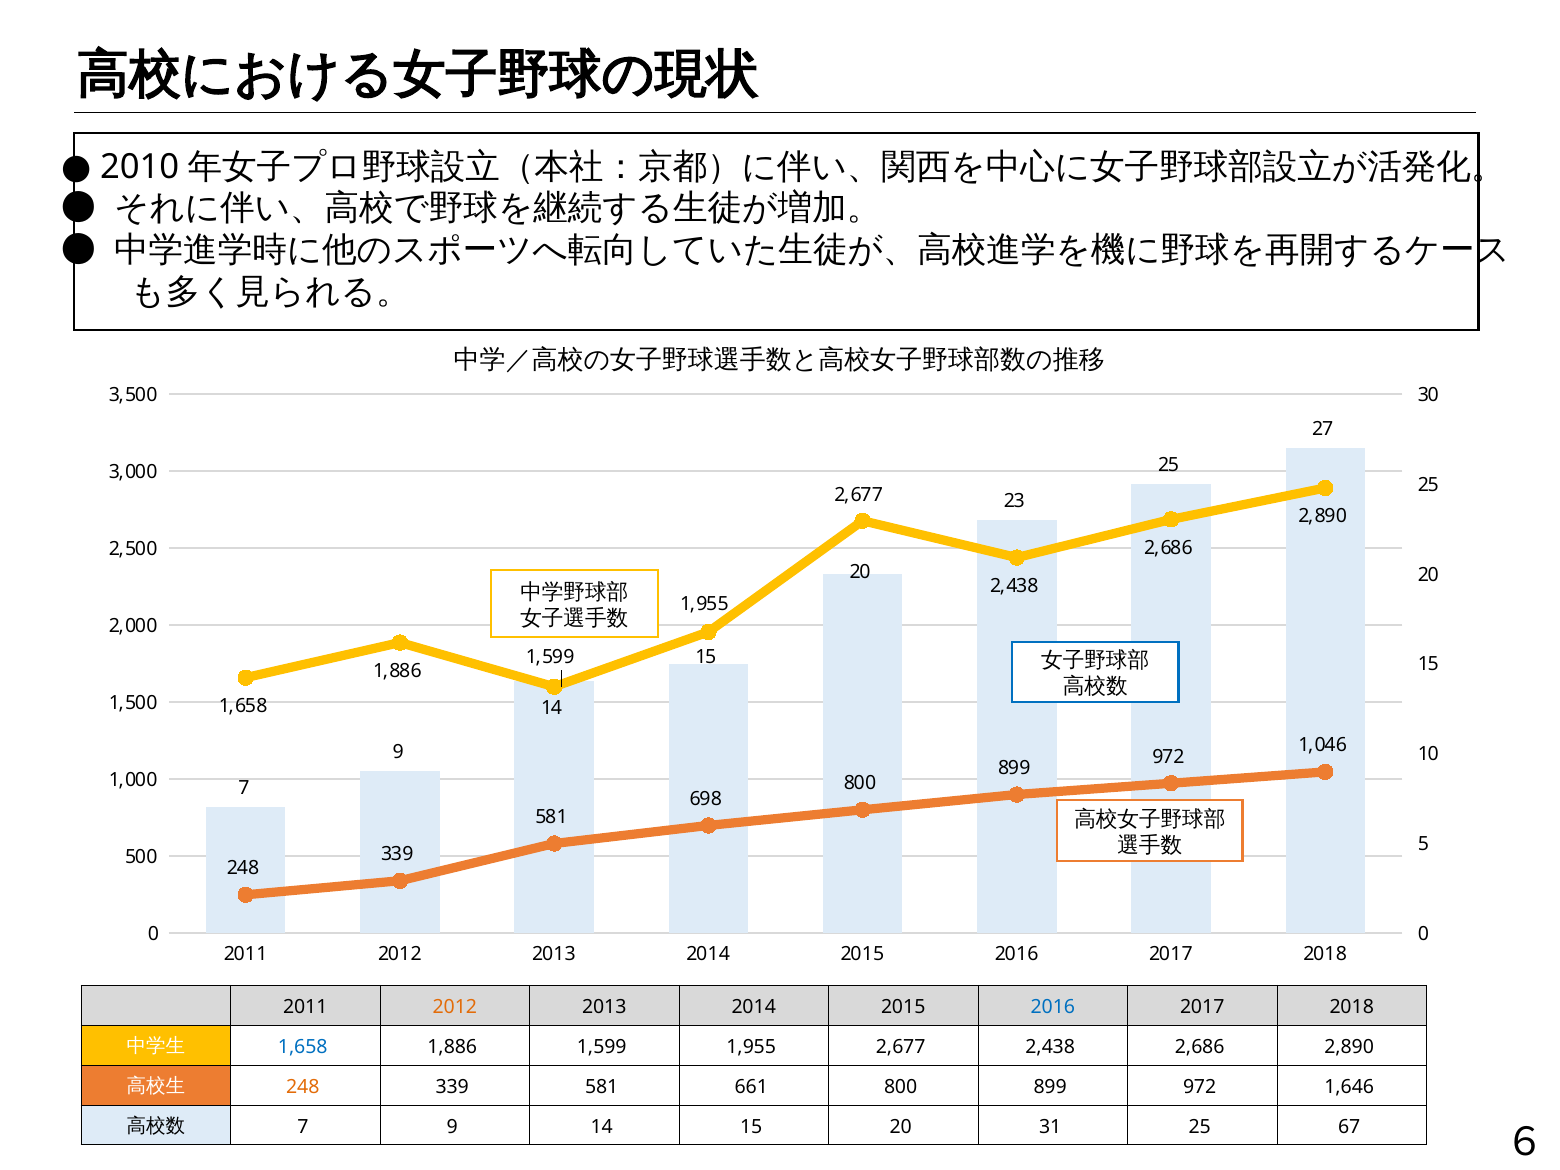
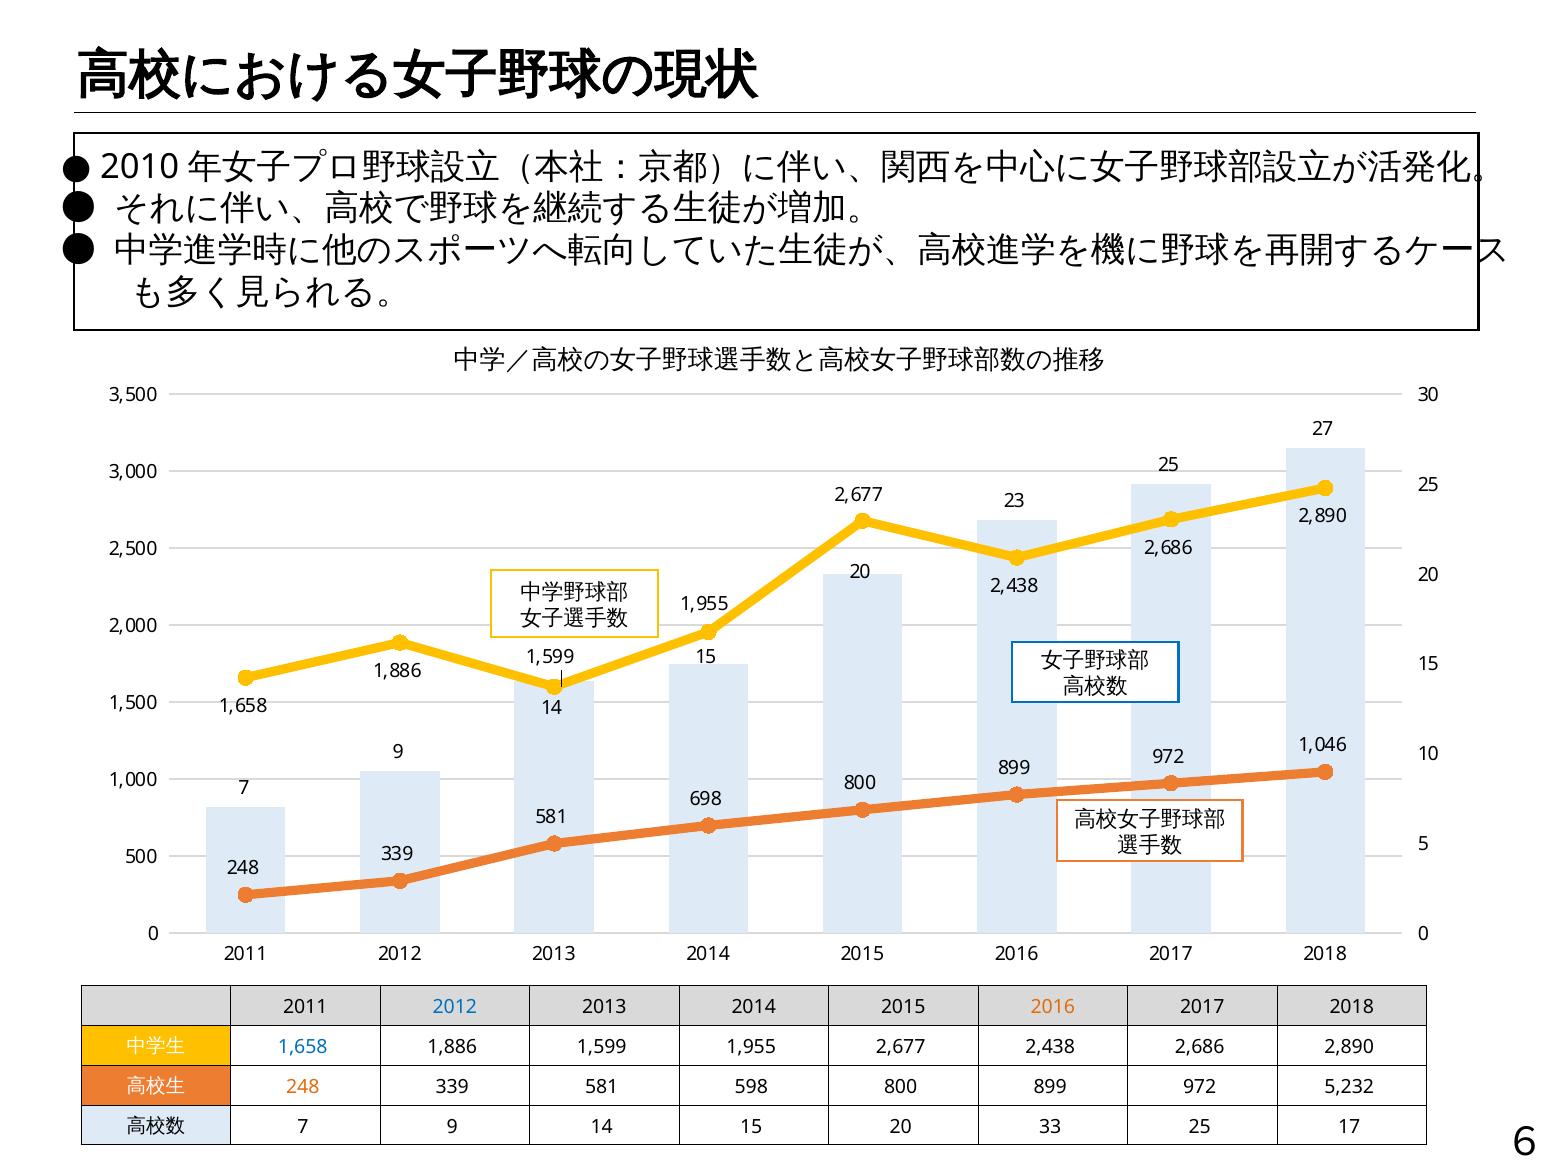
2012 colour: orange -> blue (455, 1007)
2016 colour: blue -> orange (1053, 1007)
661: 661 -> 598 (751, 1087)
1,646: 1,646 -> 5,232 (1349, 1087)
31: 31 -> 33 (1050, 1127)
67: 67 -> 17 (1349, 1127)
